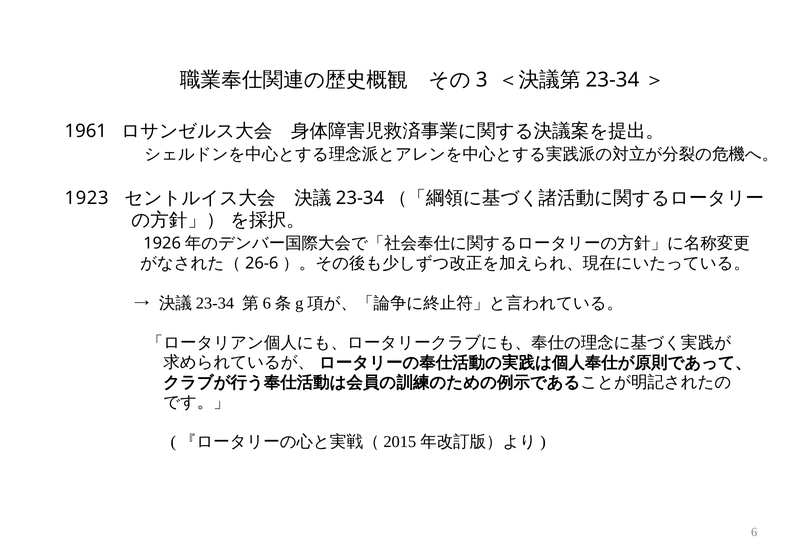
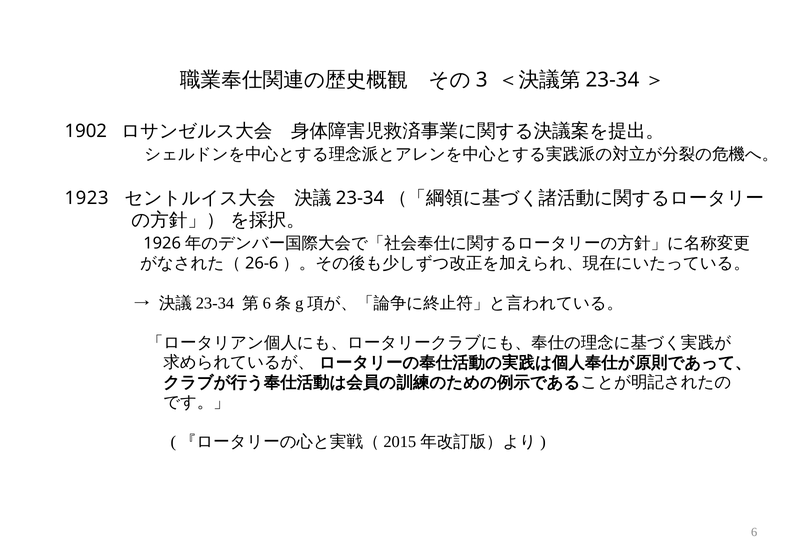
1961: 1961 -> 1902 (86, 131)
